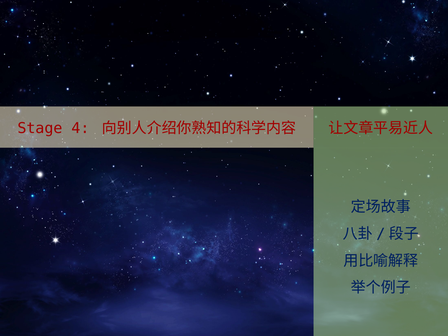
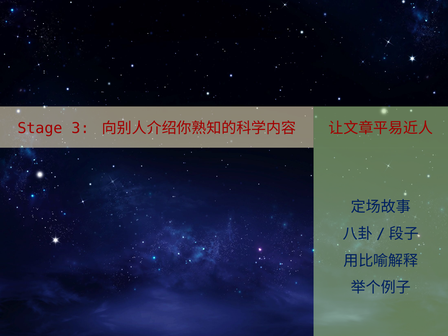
4: 4 -> 3 (80, 128)
